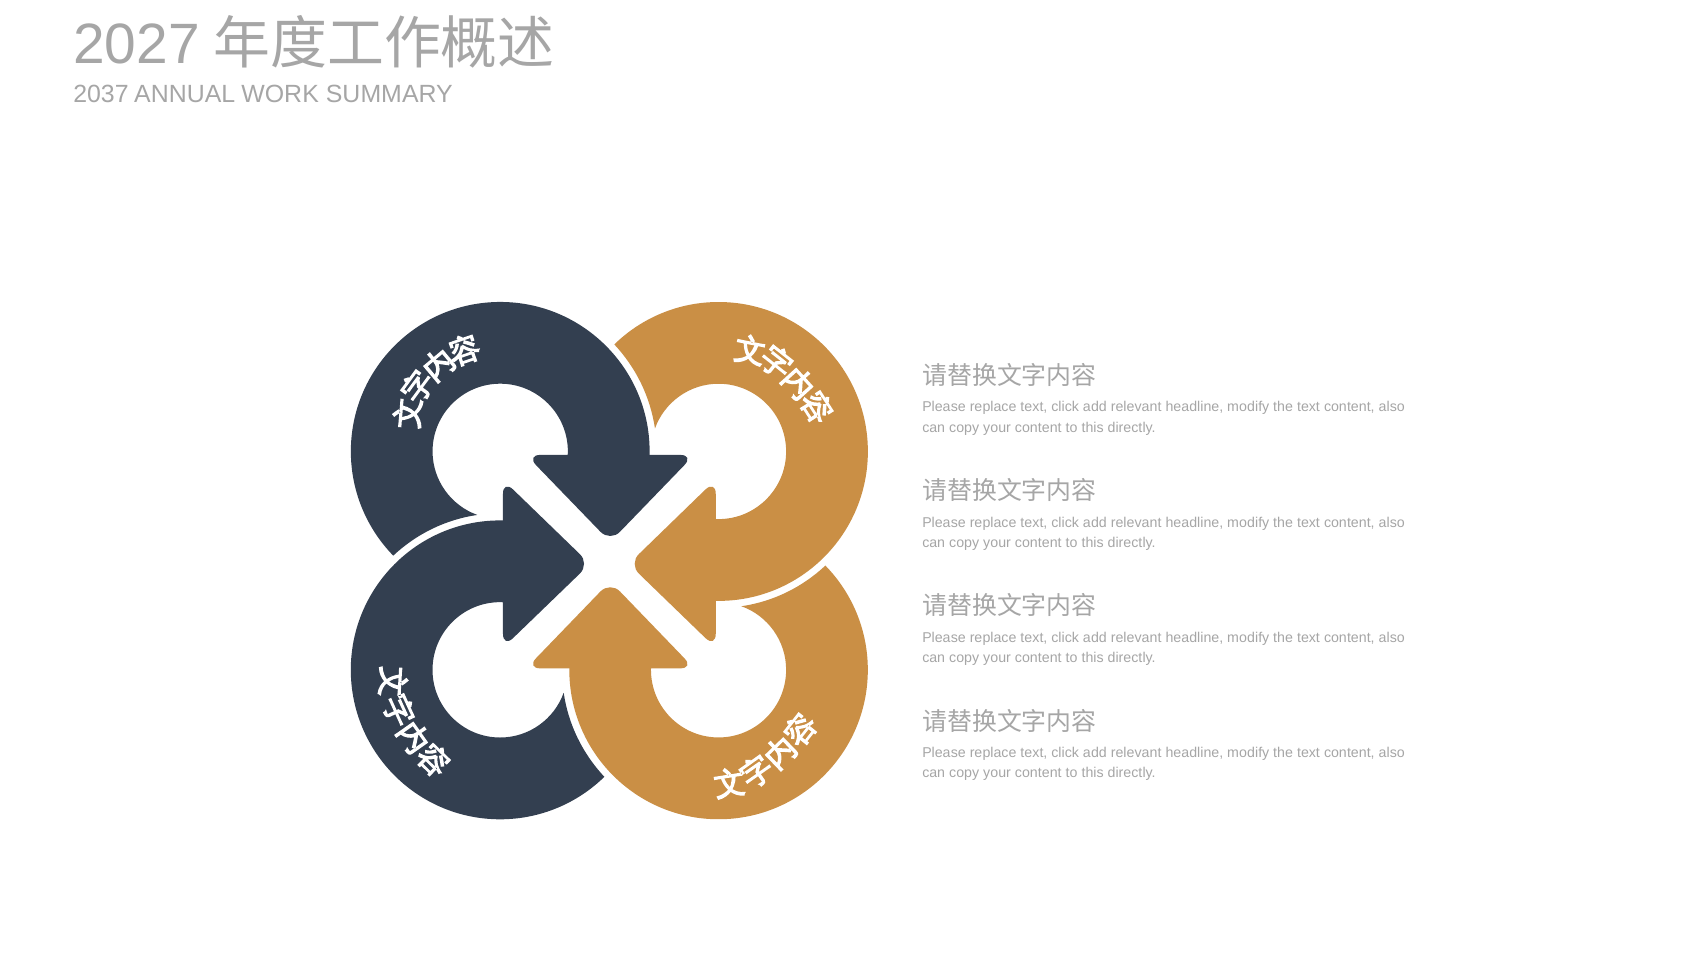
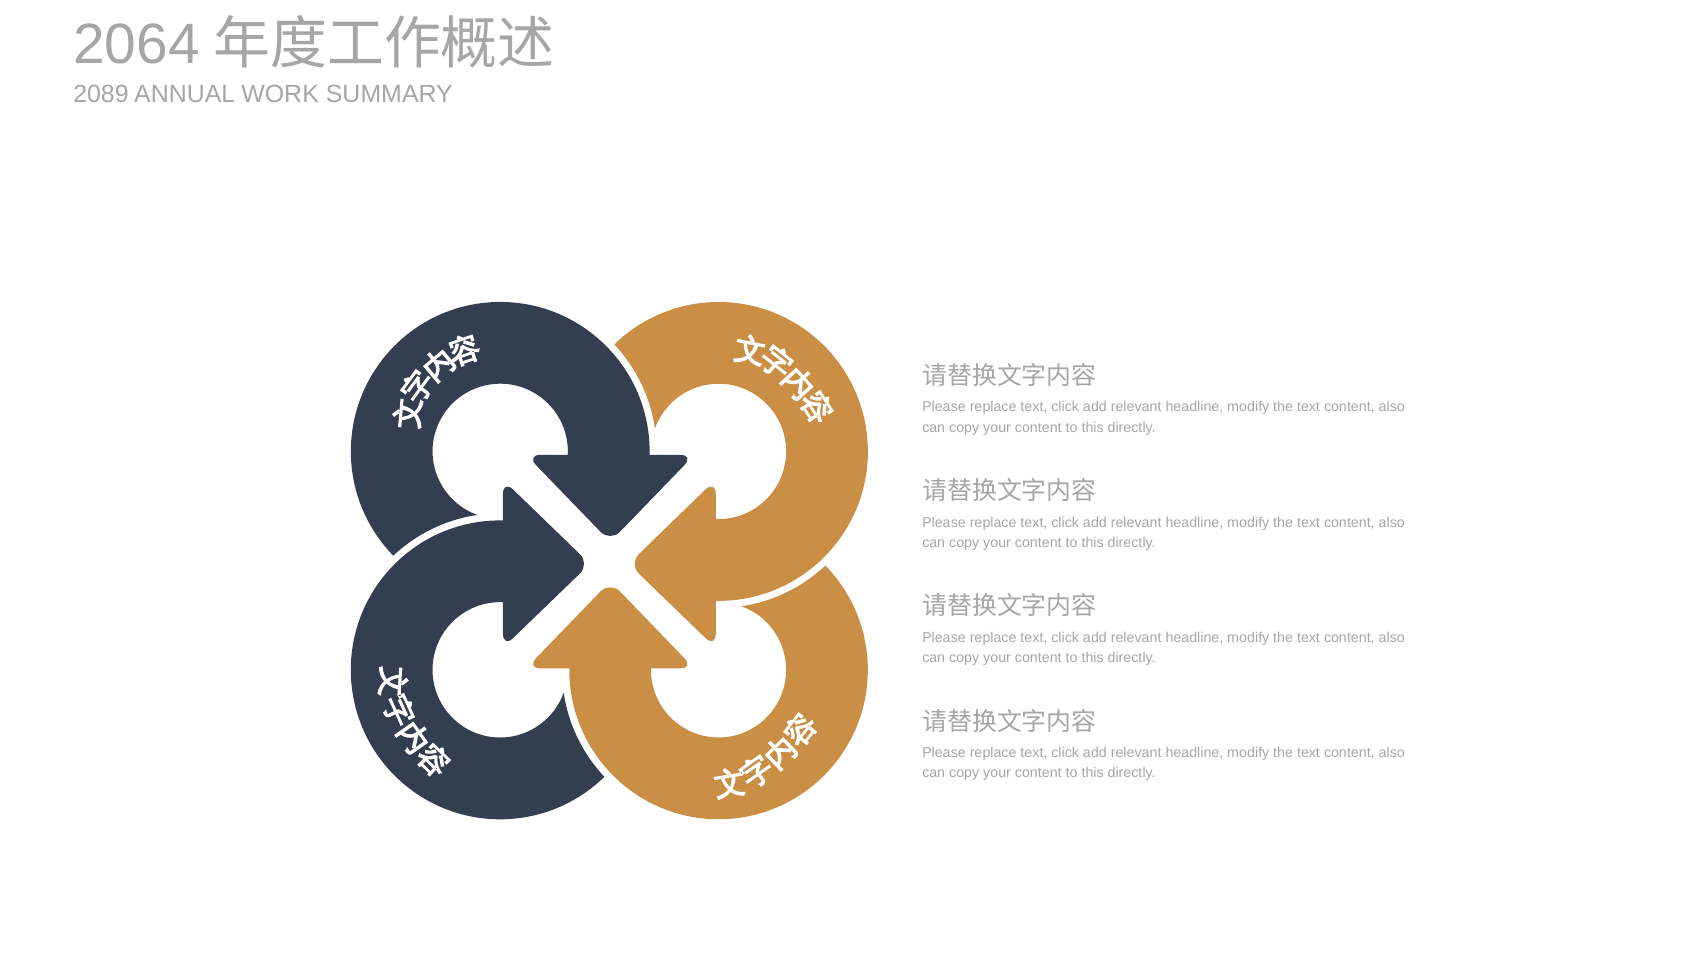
2027: 2027 -> 2064 (136, 45)
2037: 2037 -> 2089 (101, 95)
